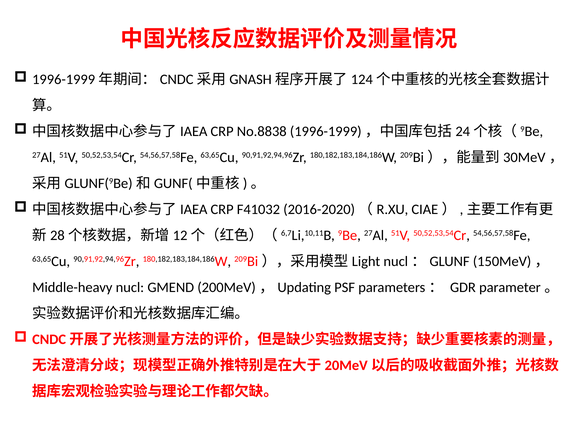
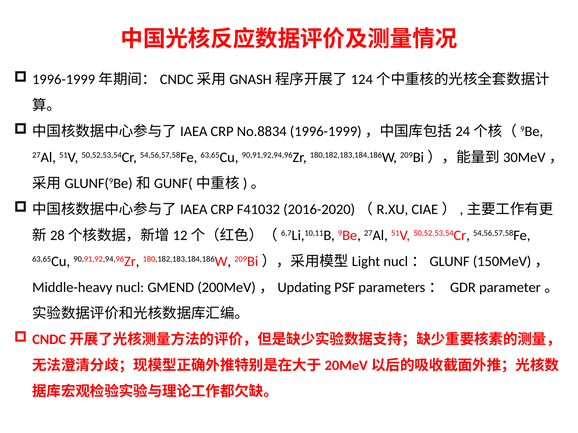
No.8838: No.8838 -> No.8834 (262, 132)
